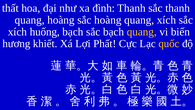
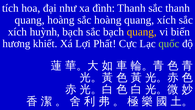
thất: thất -> tích (10, 8)
huống: huống -> huỳnh (45, 32)
quốc colour: yellow -> light green (169, 44)
